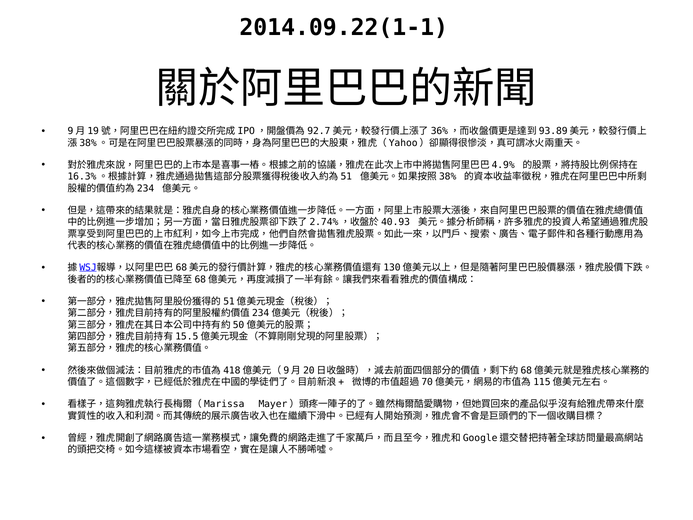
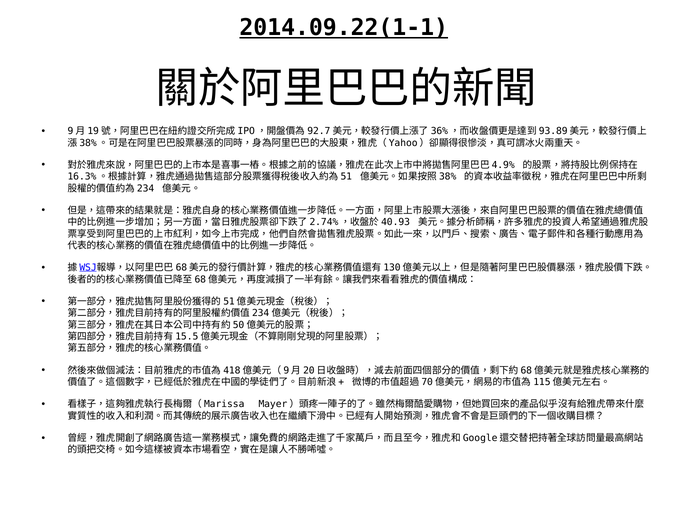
2014.09.22(1-1 underline: none -> present (344, 28)
